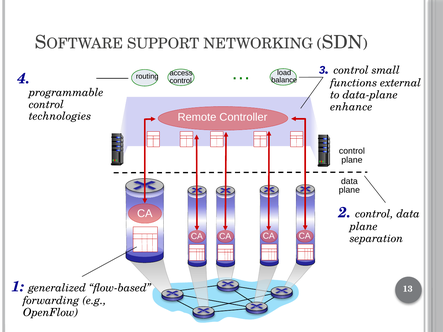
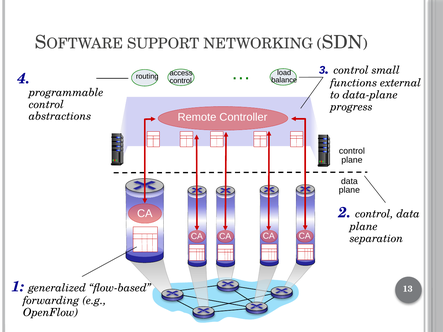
enhance: enhance -> progress (352, 107)
technologies: technologies -> abstractions (60, 116)
